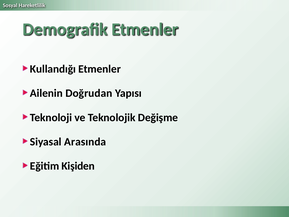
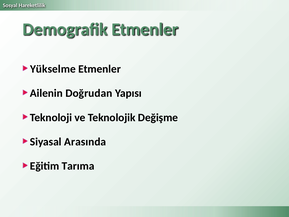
Kullandığı: Kullandığı -> Yükselme (53, 69)
Kişiden: Kişiden -> Tarıma (78, 166)
